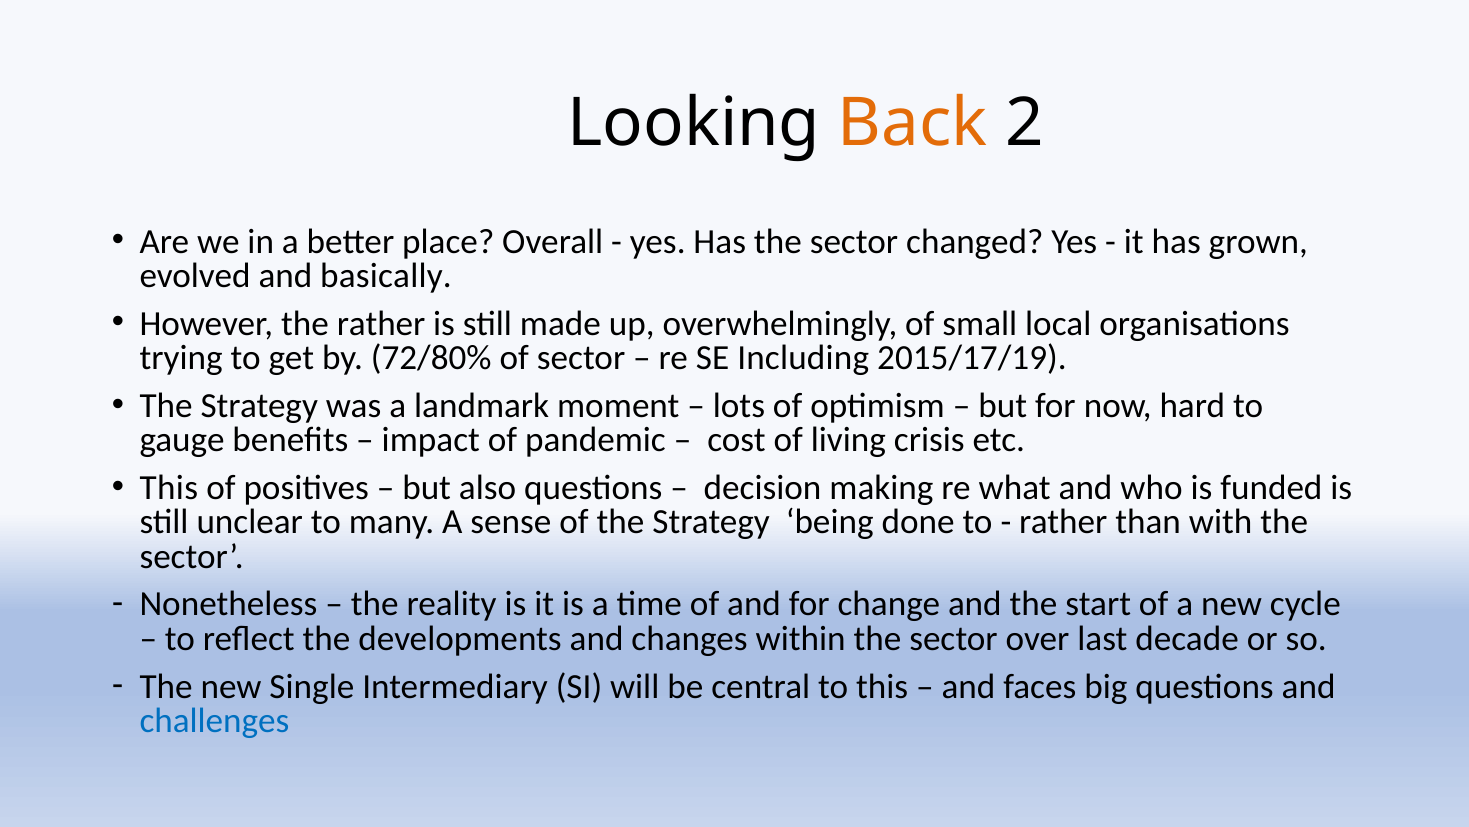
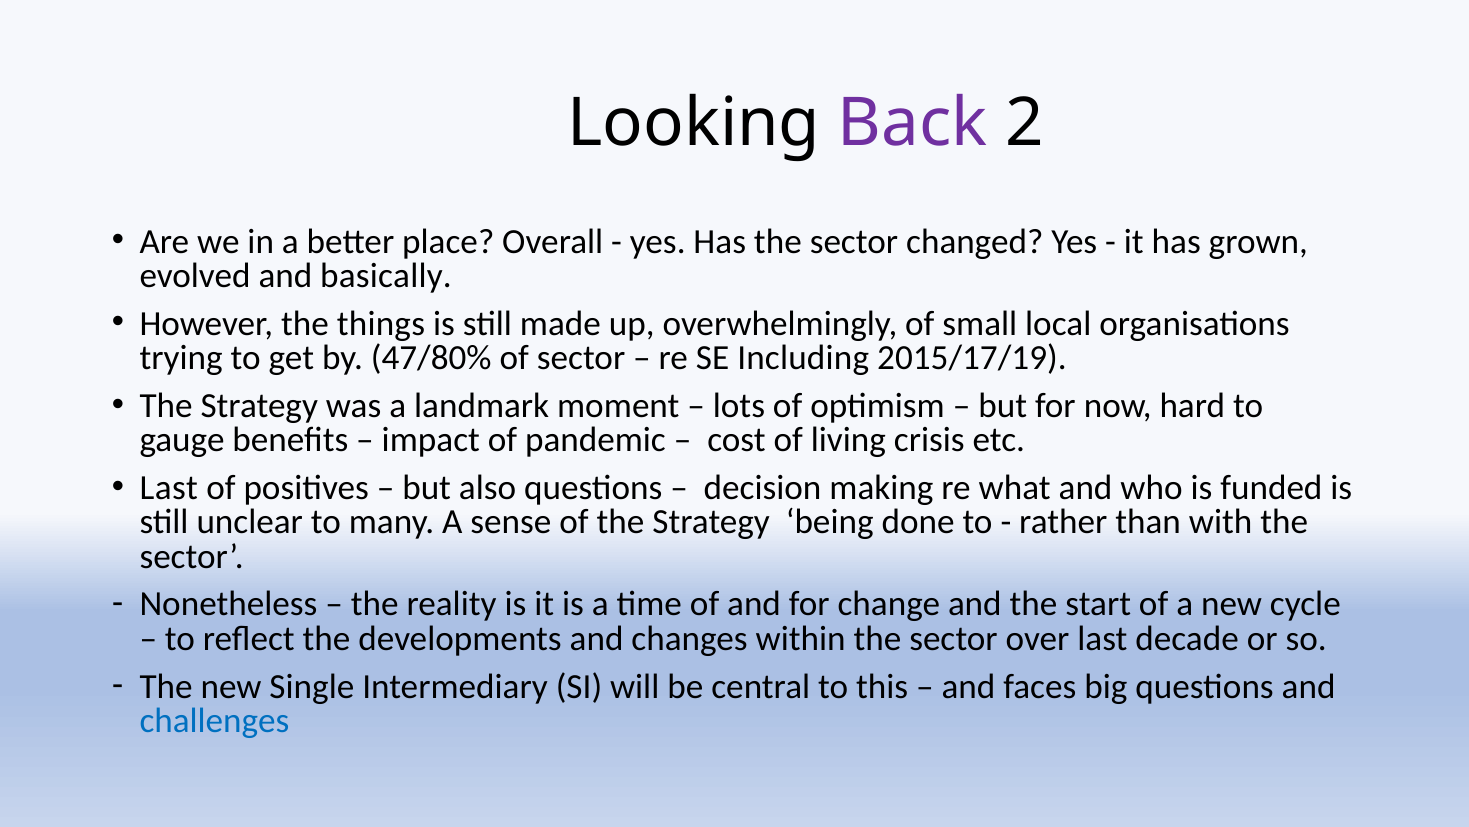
Back colour: orange -> purple (913, 123)
the rather: rather -> things (381, 323)
72/80%: 72/80% -> 47/80% (431, 358)
This: This -> Last (169, 488)
